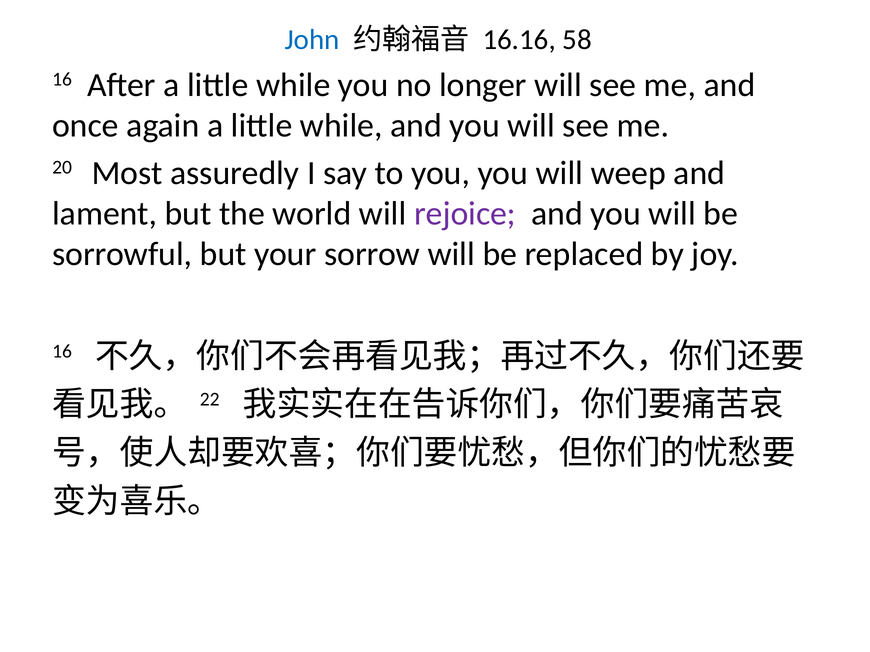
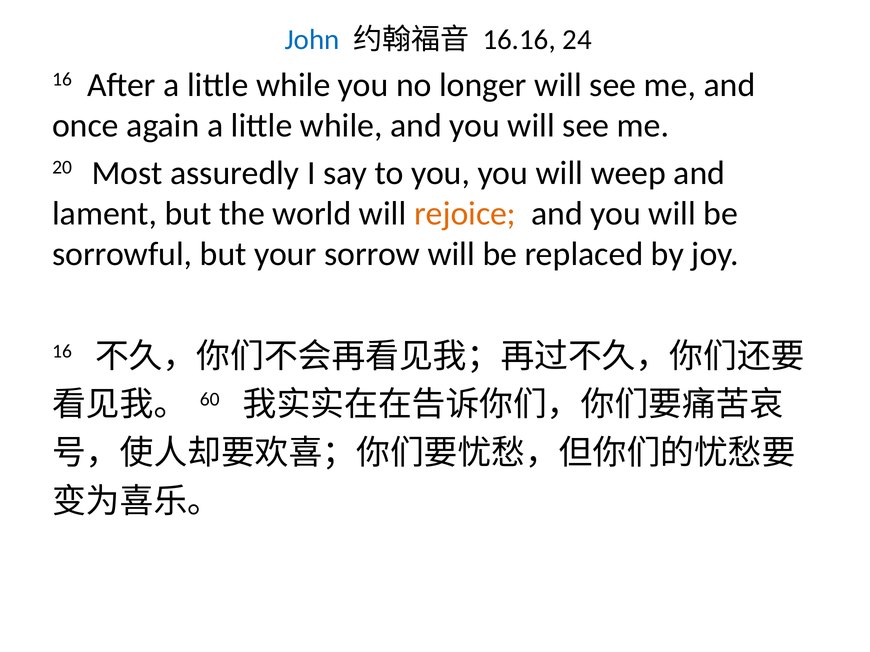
58: 58 -> 24 (577, 40)
rejoice colour: purple -> orange (465, 214)
22: 22 -> 60 (210, 400)
